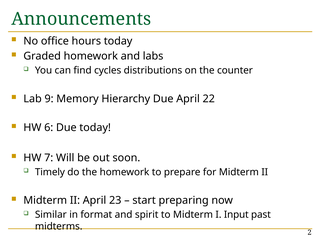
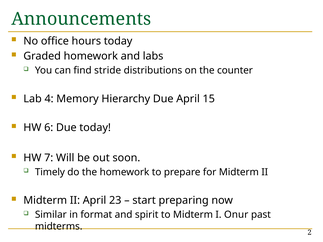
cycles: cycles -> stride (108, 70)
9: 9 -> 4 (49, 99)
22: 22 -> 15 (209, 99)
Input: Input -> Onur (236, 215)
